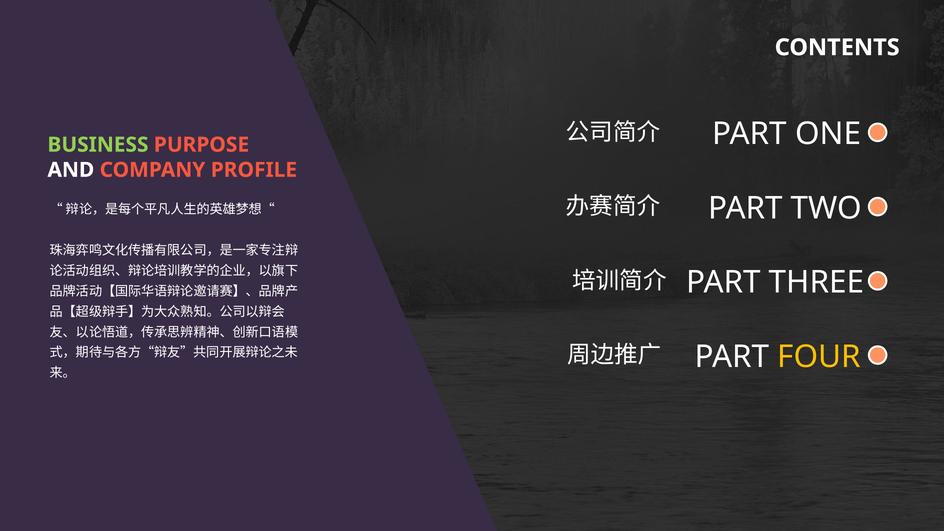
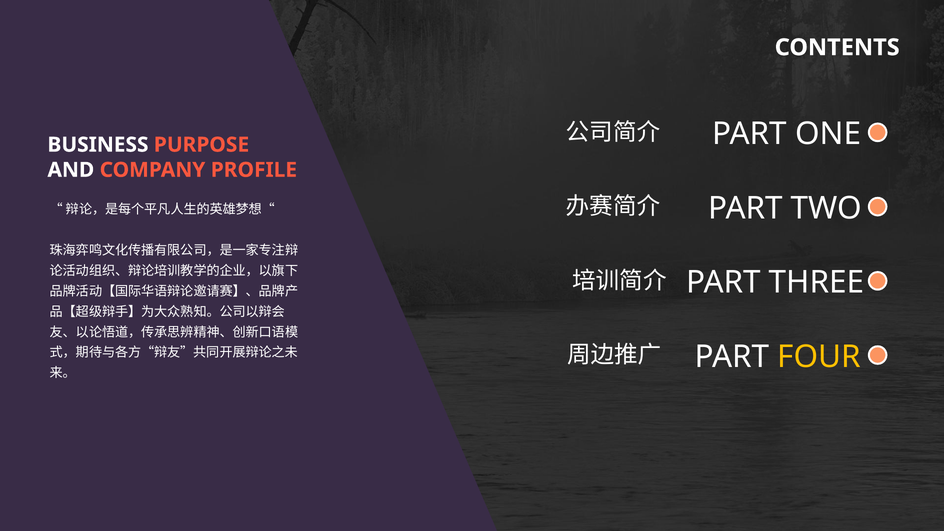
BUSINESS colour: light green -> white (98, 145)
